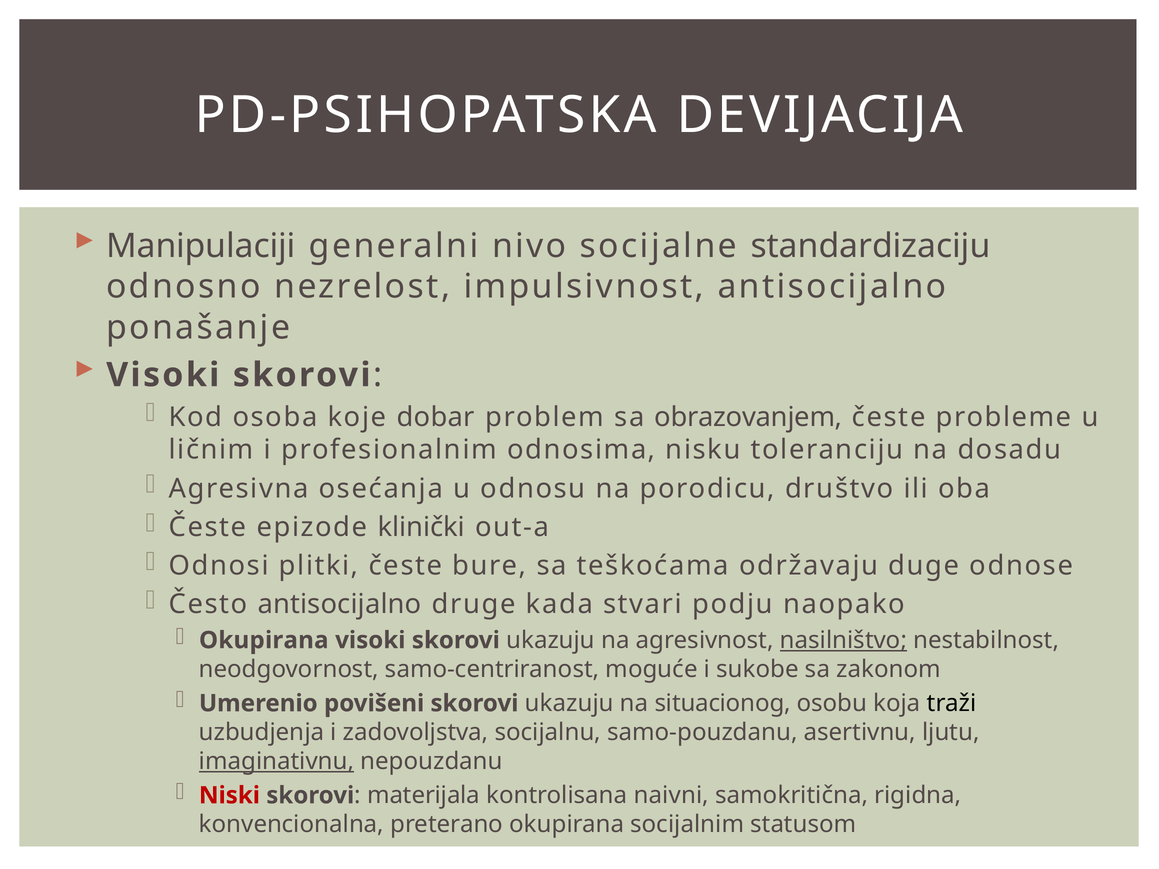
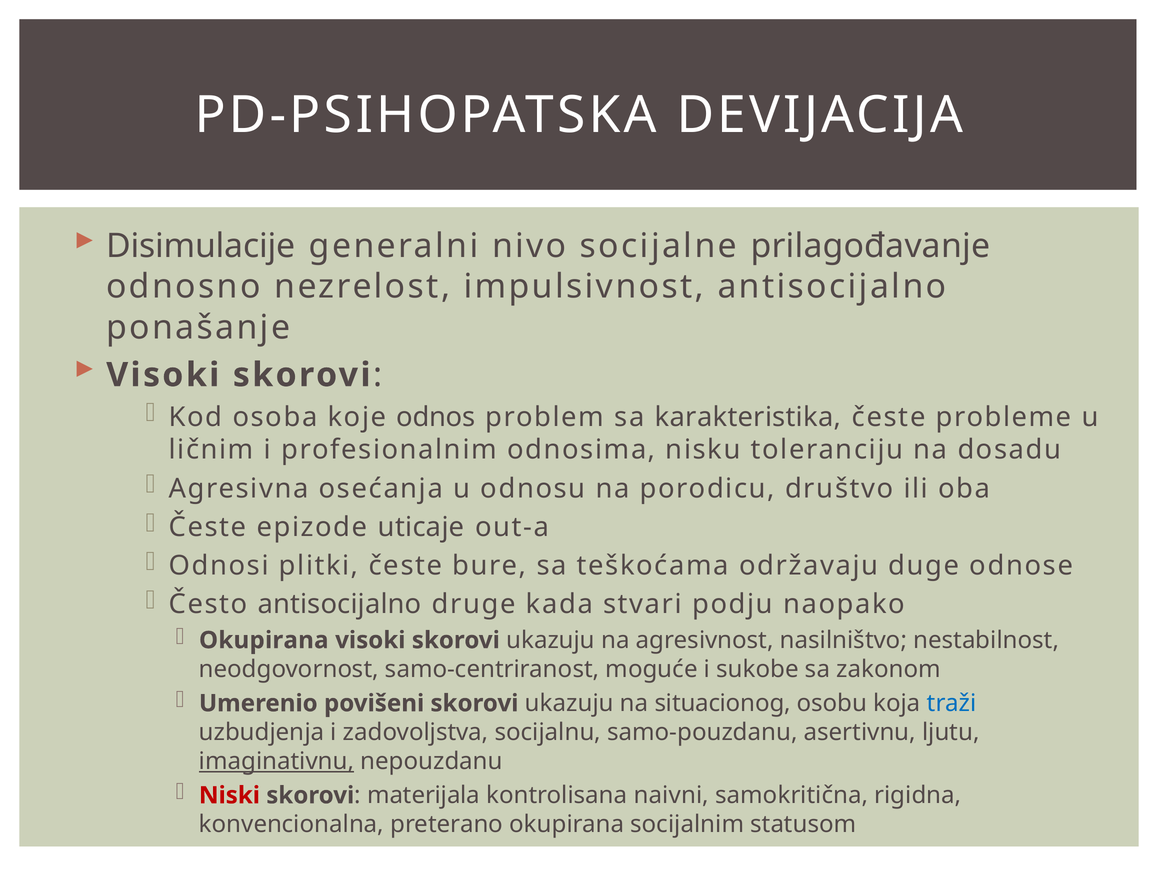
Manipulaciji: Manipulaciji -> Disimulacije (201, 246)
standardizaciju: standardizaciju -> prilagođavanje (870, 246)
dobar: dobar -> odnos (436, 417)
obrazovanjem: obrazovanjem -> karakteristika (748, 417)
klinički: klinički -> uticaje (421, 527)
nasilništvo underline: present -> none (843, 640)
traži colour: black -> blue (952, 704)
